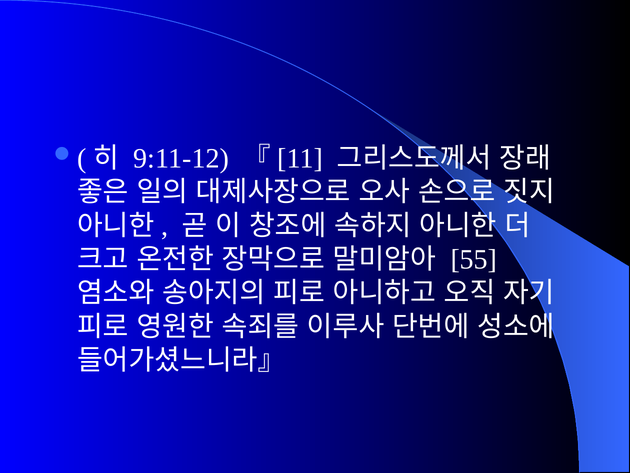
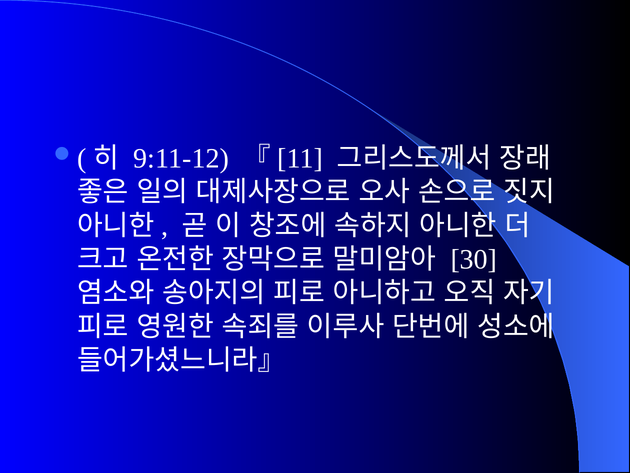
55: 55 -> 30 (474, 259)
